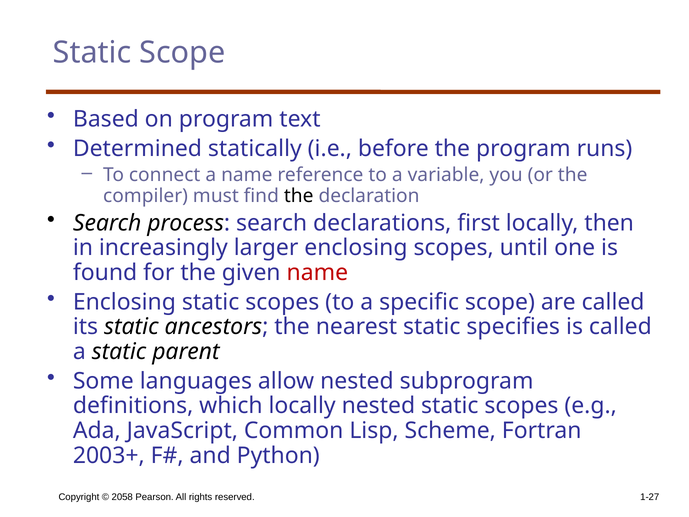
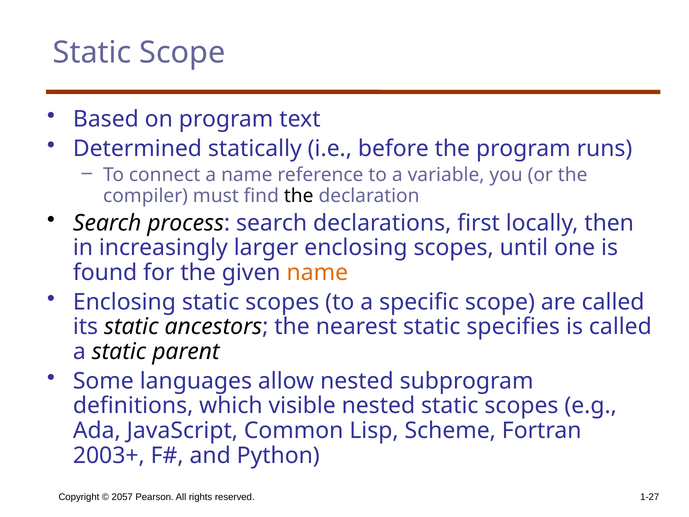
name colour: red -> orange (317, 273)
which locally: locally -> visible (302, 406)
2058: 2058 -> 2057 (122, 497)
